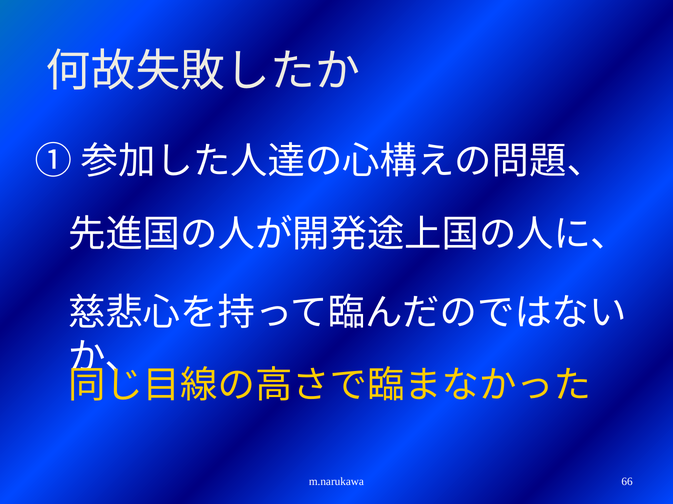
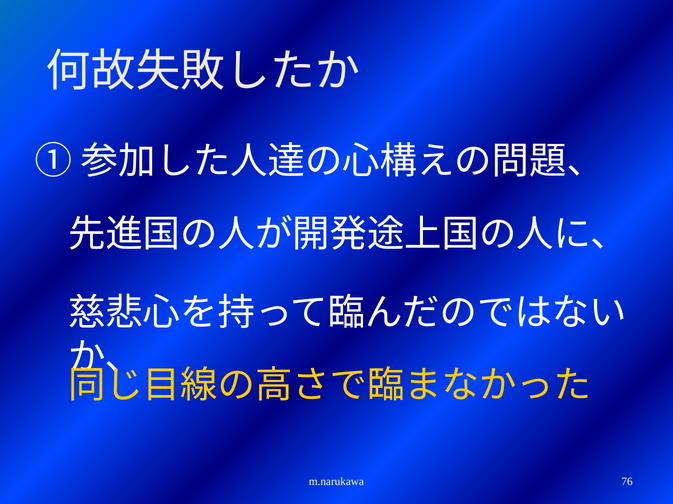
66: 66 -> 76 (627, 482)
